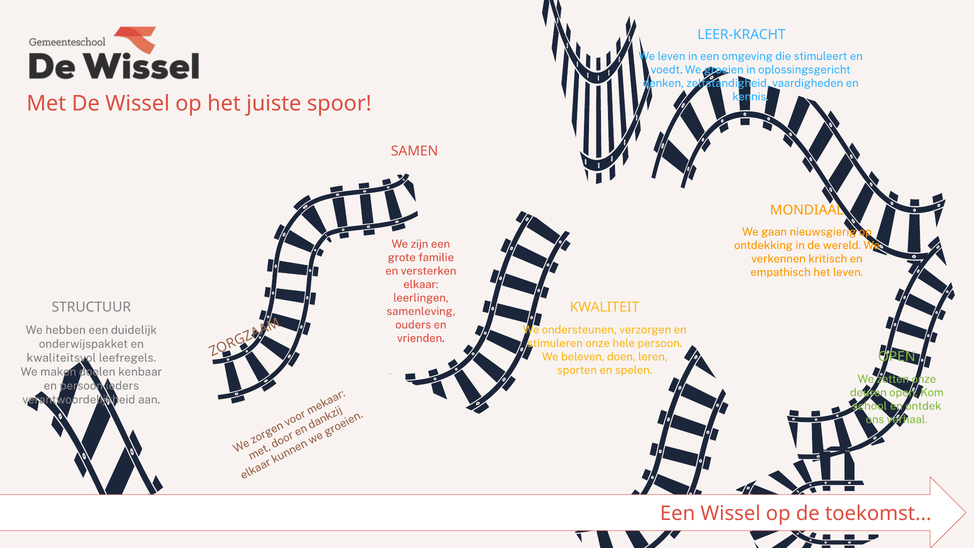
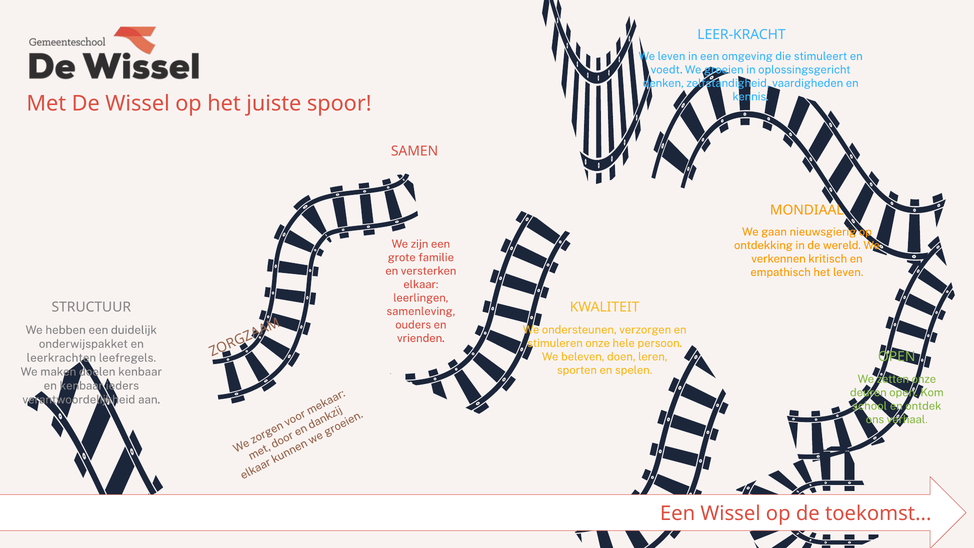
kwaliteitsvol: kwaliteitsvol -> leerkrachten (61, 358)
en persoon: persoon -> kenbaar (81, 386)
